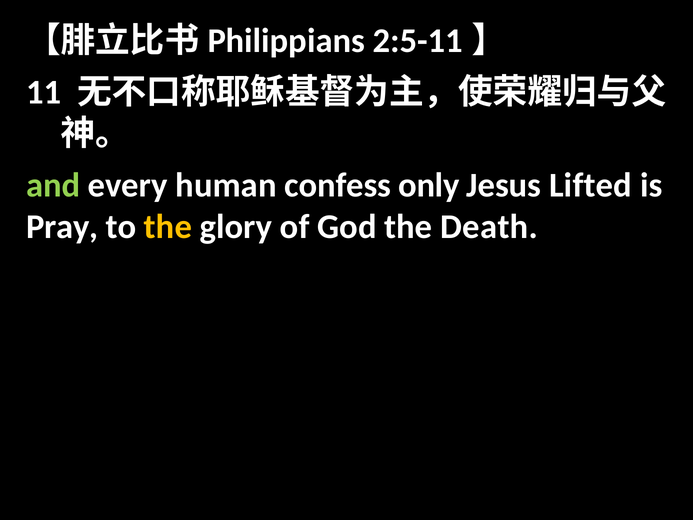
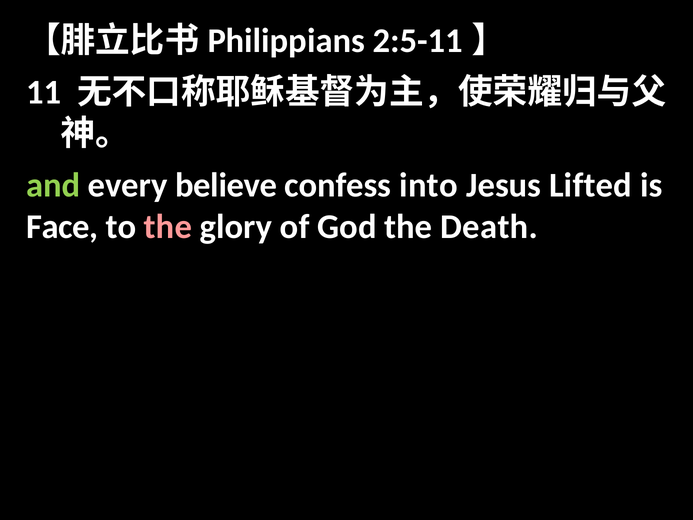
human: human -> believe (226, 185)
only: only -> into (429, 185)
Pray: Pray -> Face (62, 227)
the colour: yellow -> pink (168, 227)
